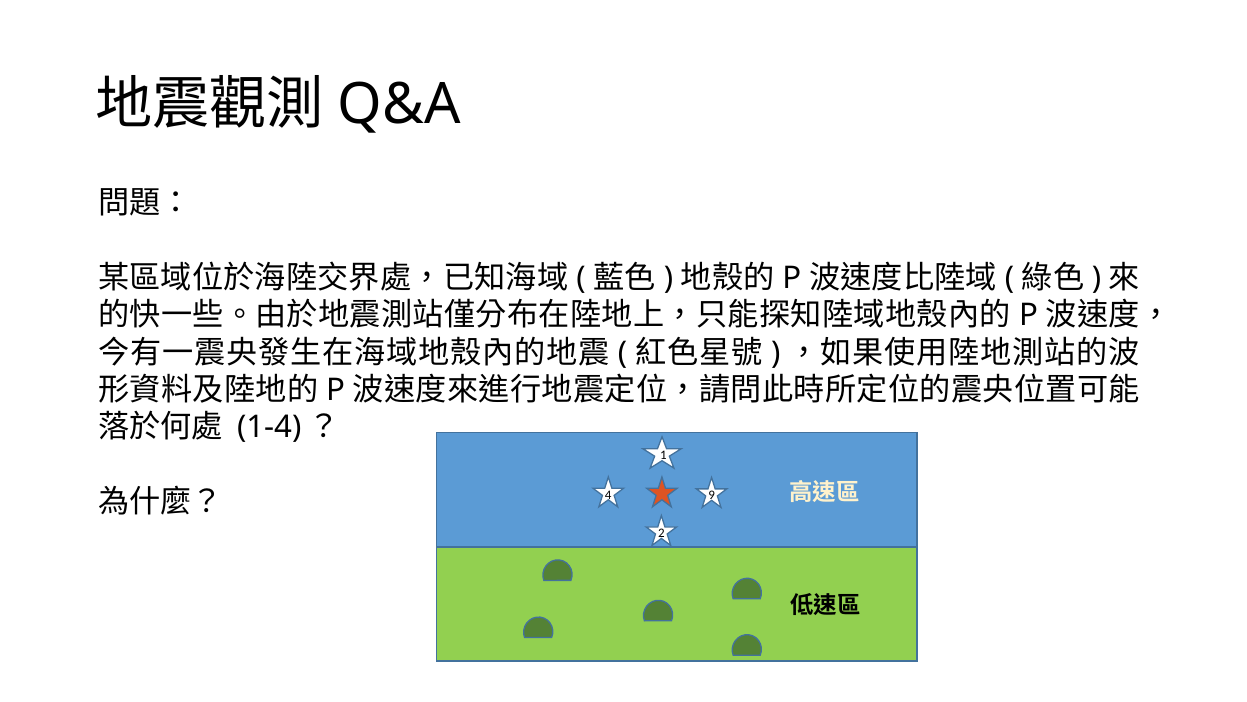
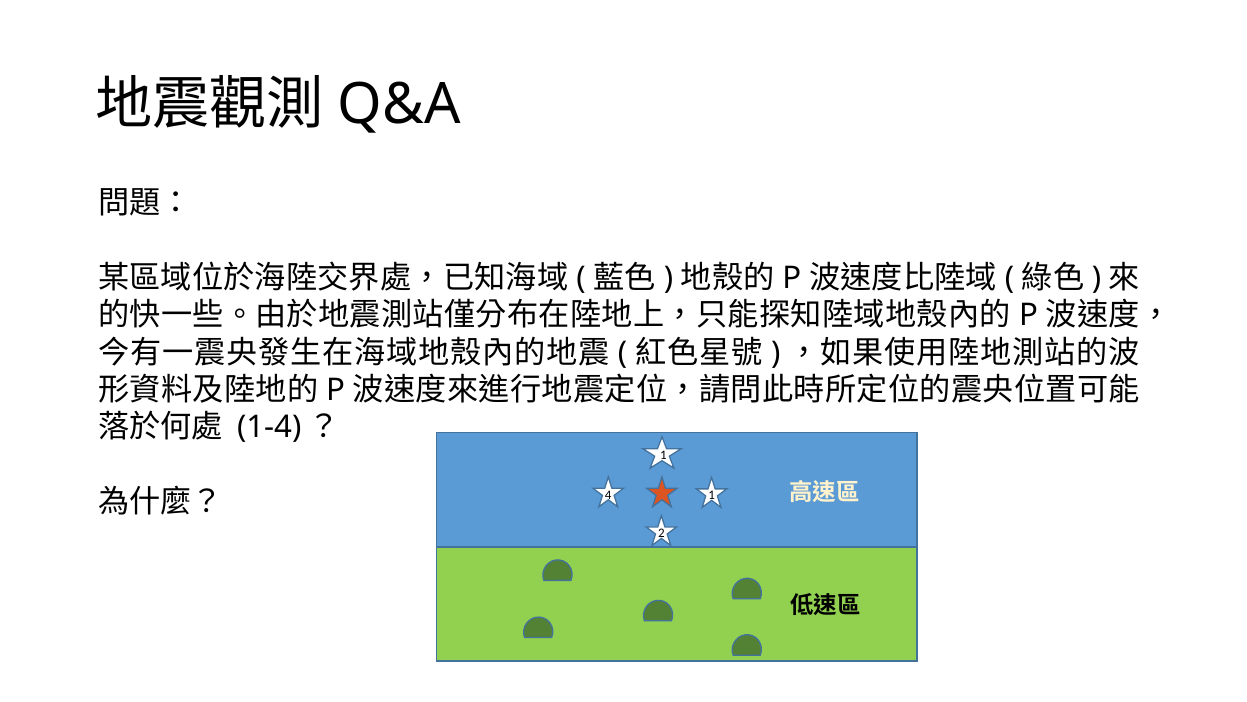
4 9: 9 -> 1 (712, 495)
